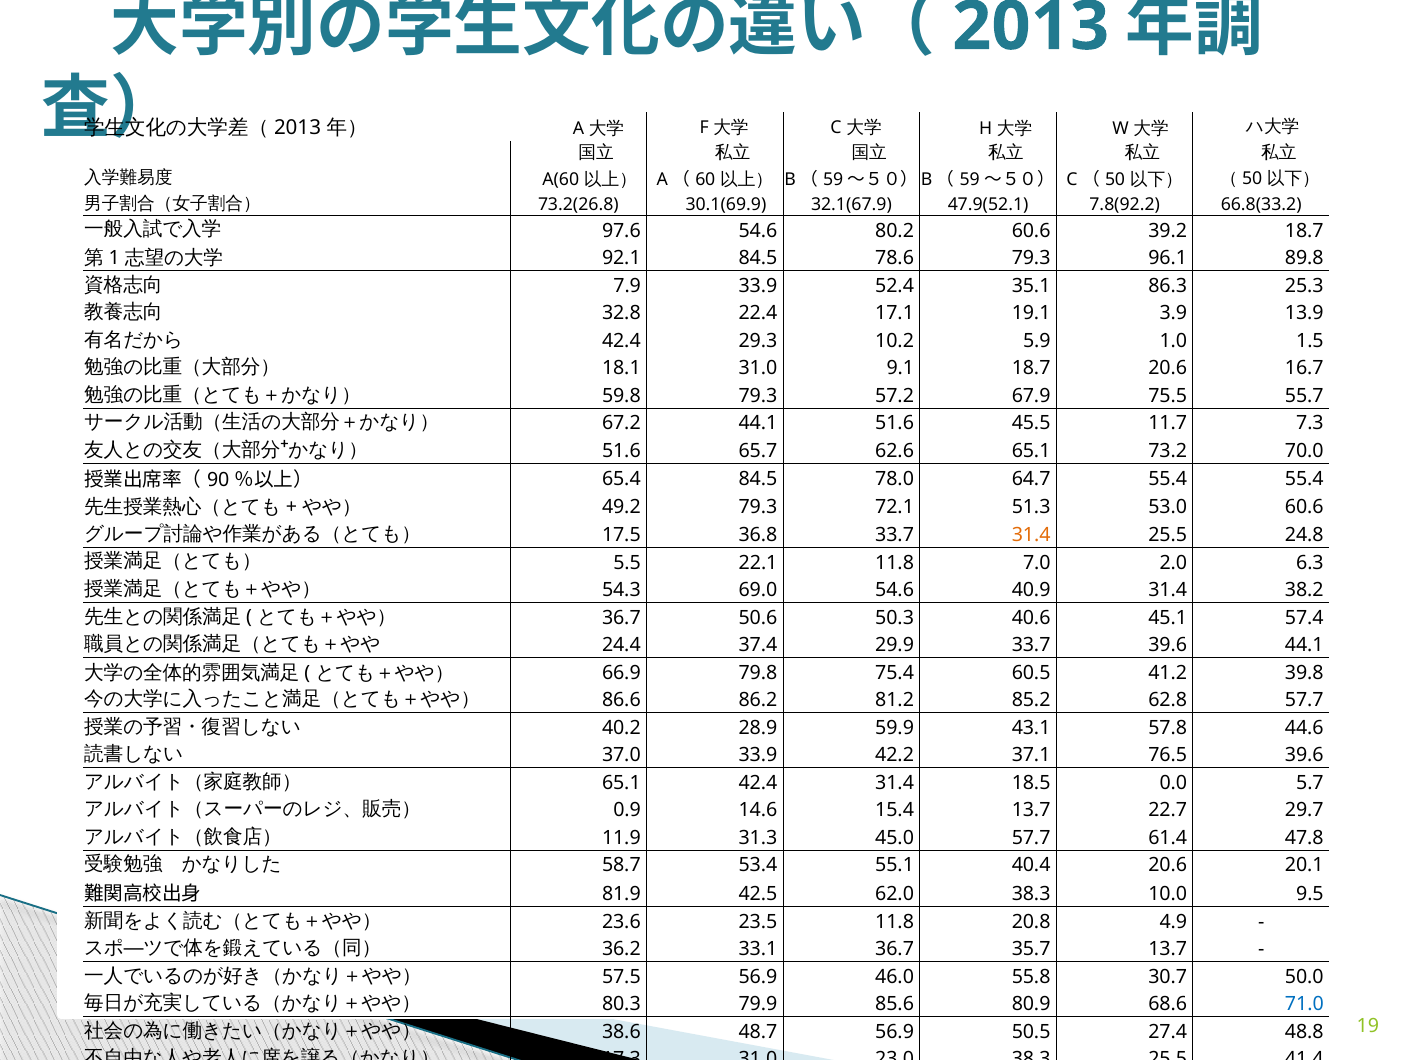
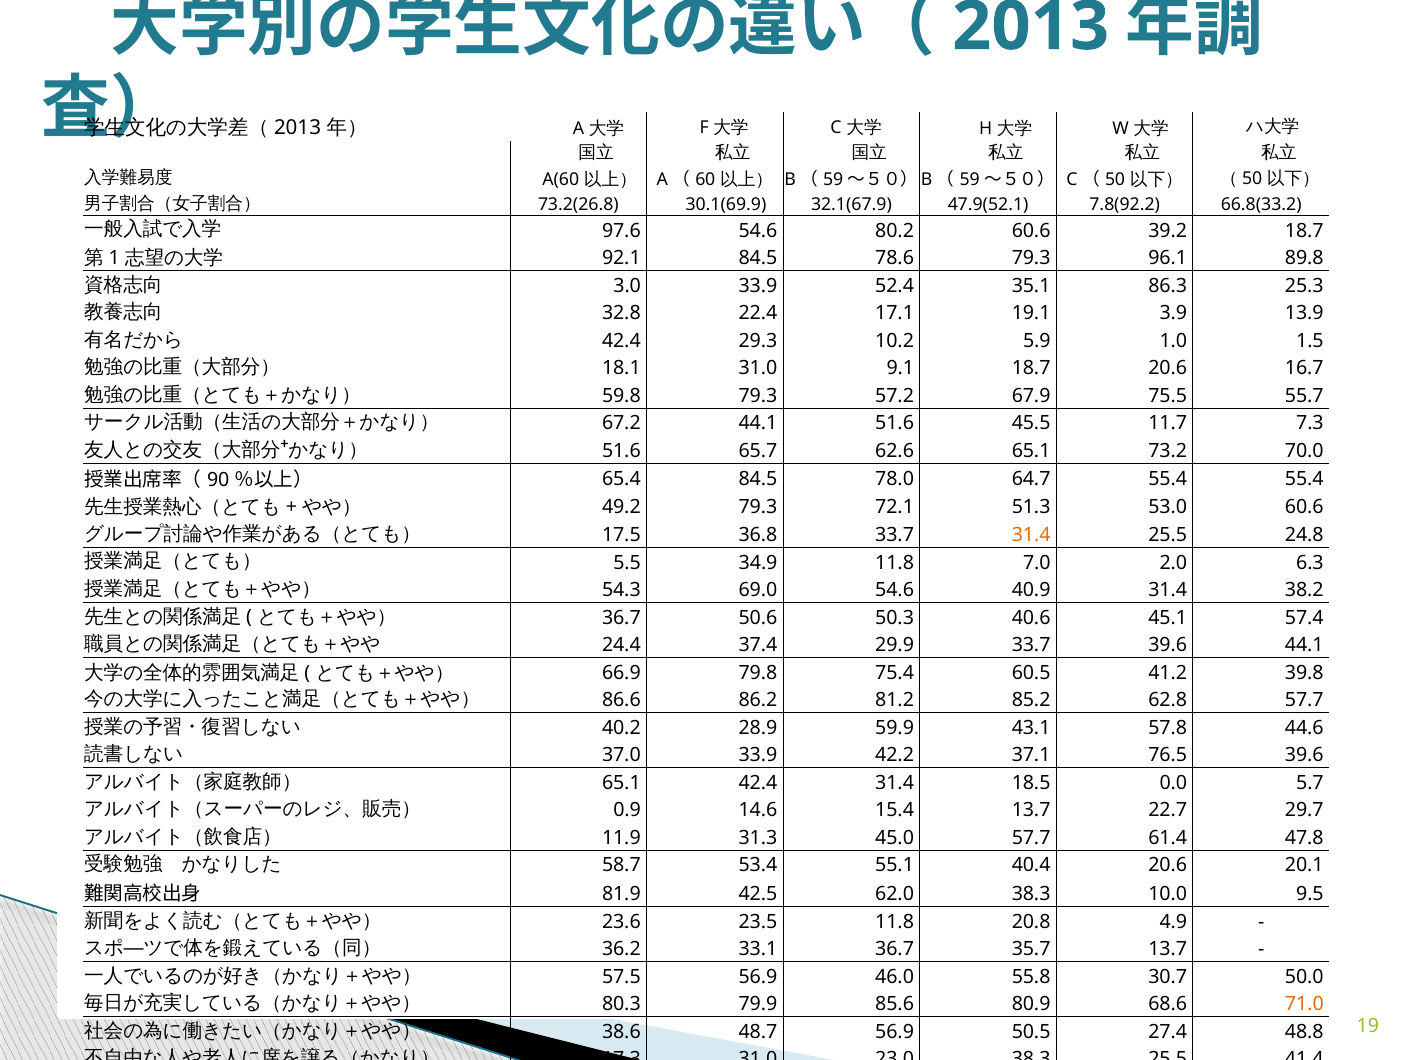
7.9: 7.9 -> 3.0 (627, 286)
22.1: 22.1 -> 34.9 (758, 562)
71.0 colour: blue -> orange (1304, 1004)
